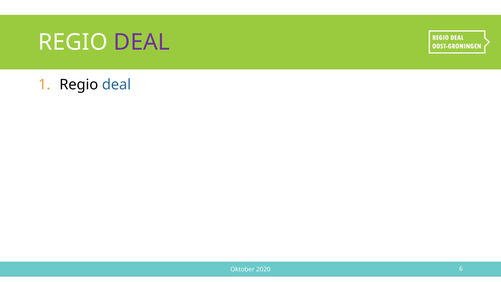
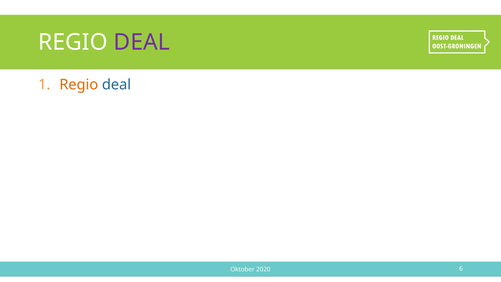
Regio colour: black -> orange (79, 85)
